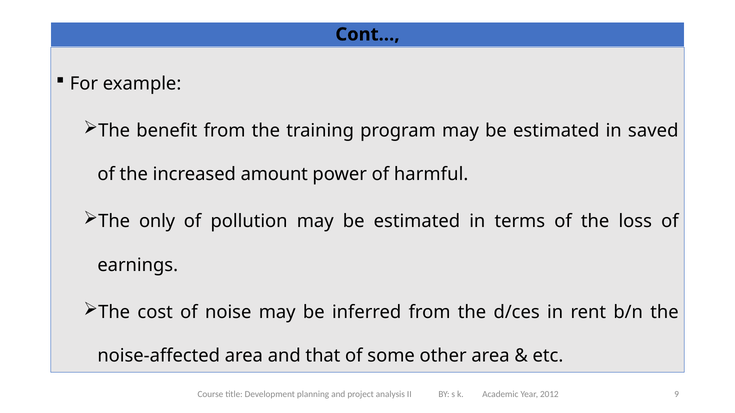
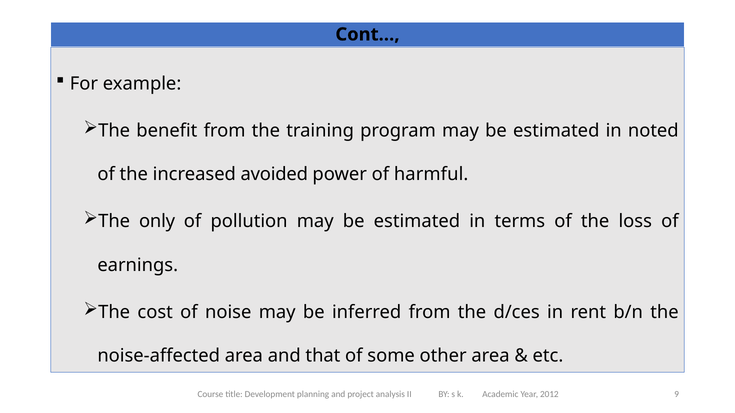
saved: saved -> noted (653, 131)
amount: amount -> avoided (274, 175)
